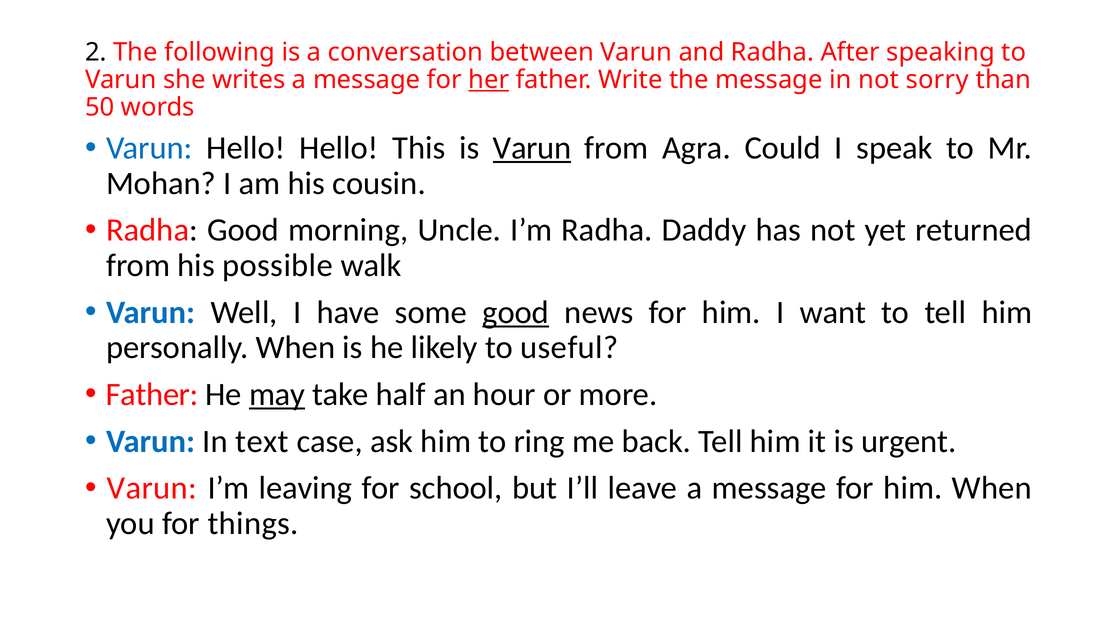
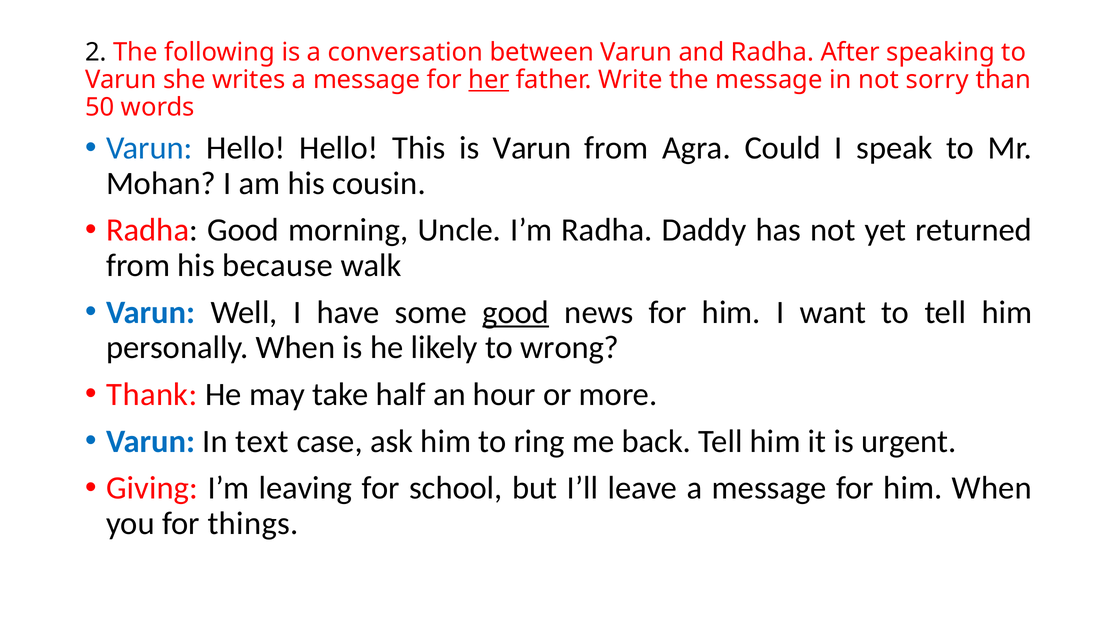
Varun underline: present -> none (532, 148)
possible: possible -> because (278, 265)
useful: useful -> wrong (570, 347)
Father: Father -> Thank (152, 394)
may underline: present -> none (277, 394)
Varun: Varun -> Giving (152, 488)
